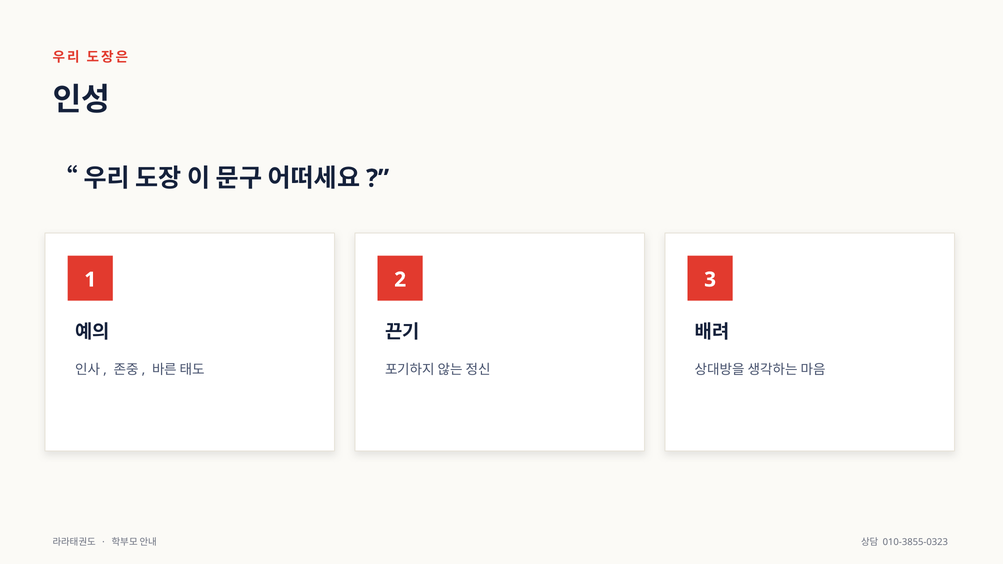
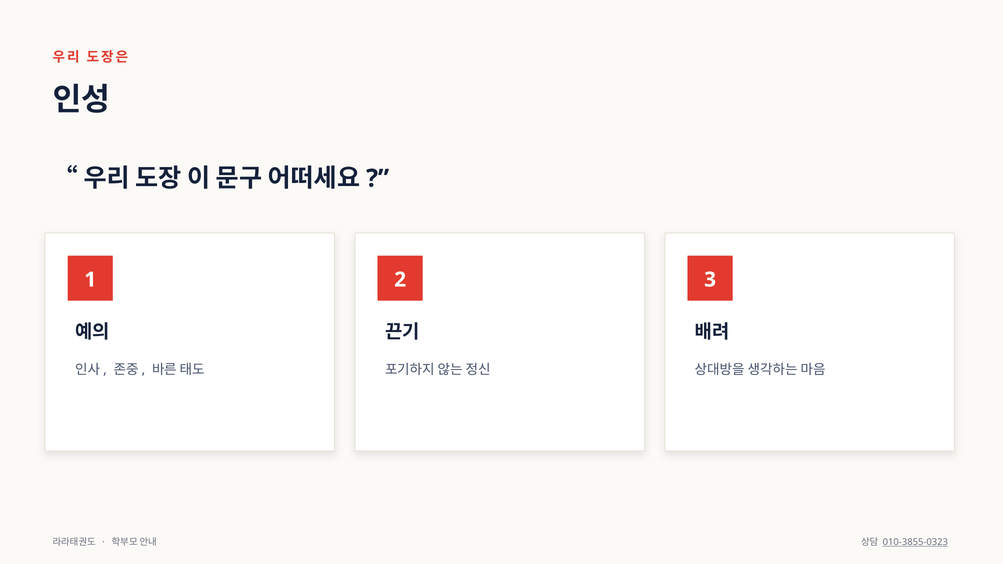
010-3855-0323 underline: none -> present (915, 542)
